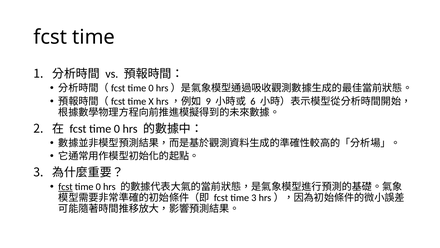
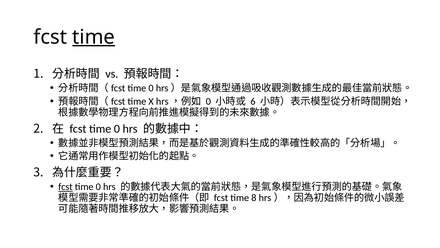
time underline: none -> present (94, 37)
9: 9 -> 0 (208, 101)
time 3: 3 -> 8 (254, 197)
